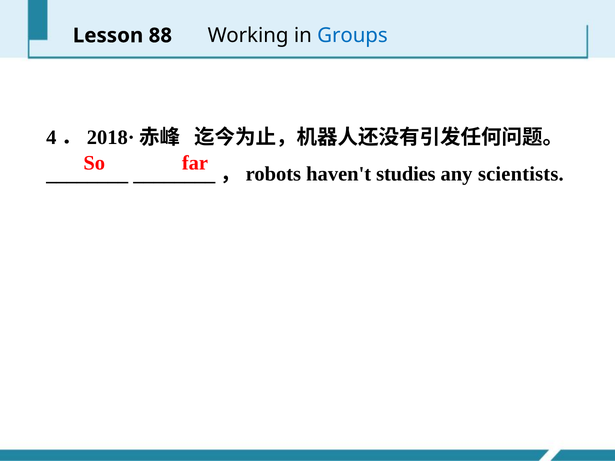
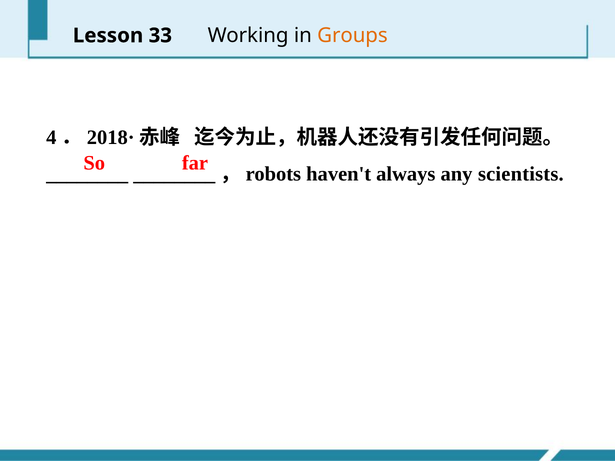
88: 88 -> 33 (160, 36)
Groups colour: blue -> orange (352, 36)
studies: studies -> always (406, 174)
